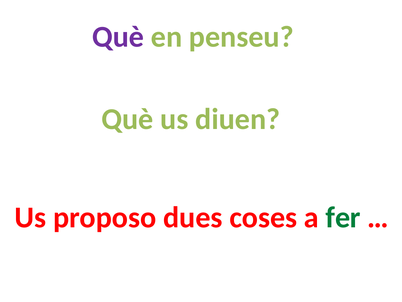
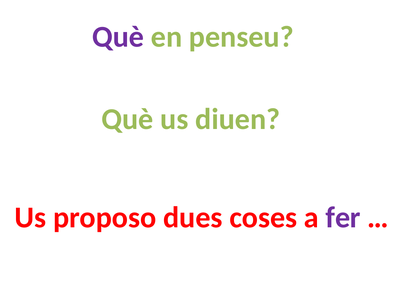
fer colour: green -> purple (343, 217)
